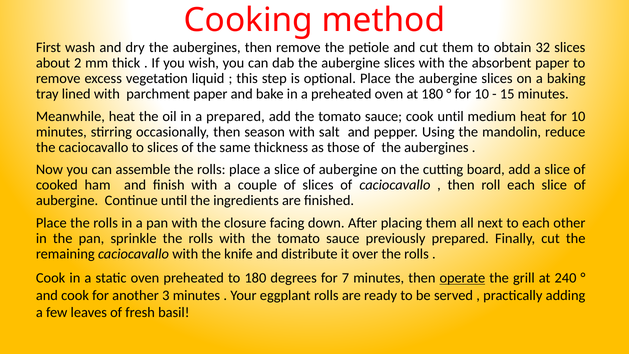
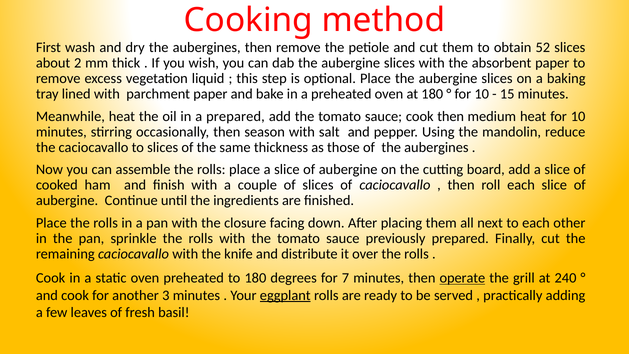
32: 32 -> 52 (543, 47)
cook until: until -> then (451, 116)
eggplant underline: none -> present (285, 295)
